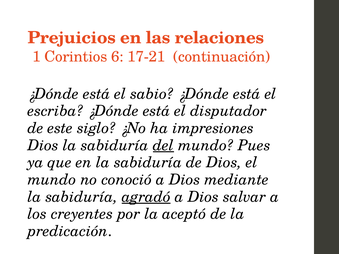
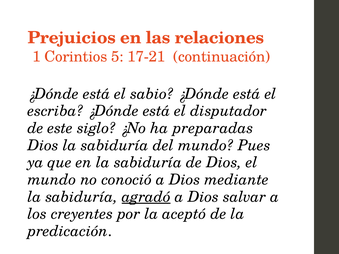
6: 6 -> 5 (117, 57)
impresiones: impresiones -> preparadas (213, 128)
del underline: present -> none (163, 145)
